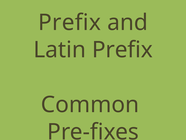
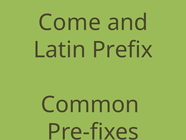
Prefix: Prefix -> Come (70, 22)
